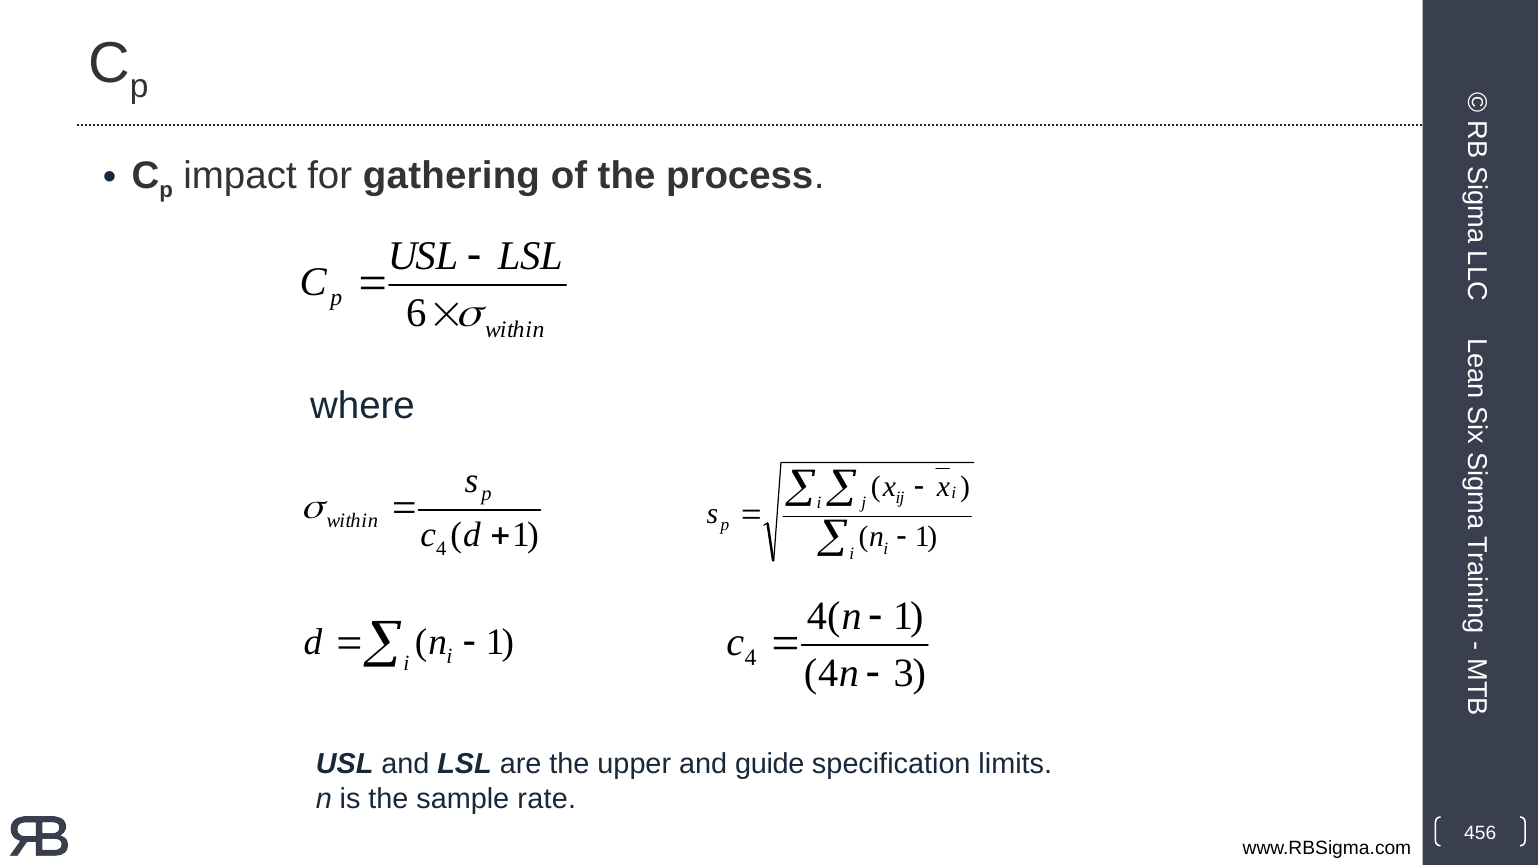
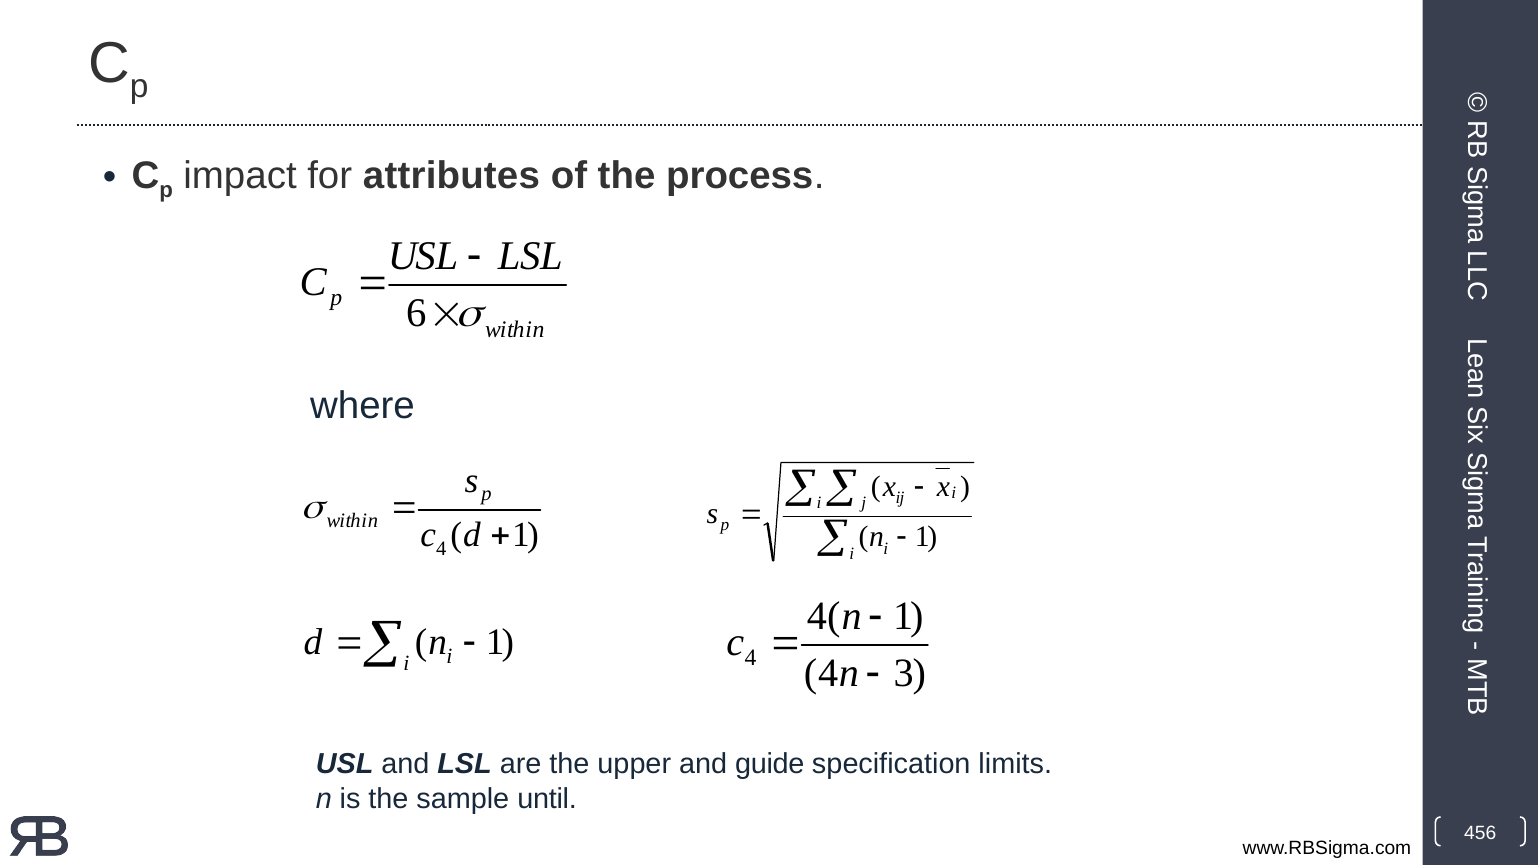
gathering: gathering -> attributes (451, 176)
rate: rate -> until (547, 799)
